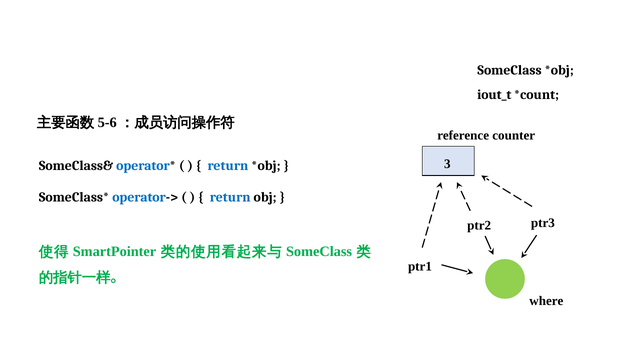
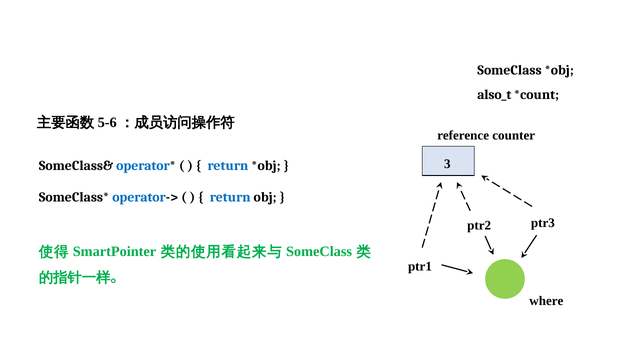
iout_t: iout_t -> also_t (494, 95)
